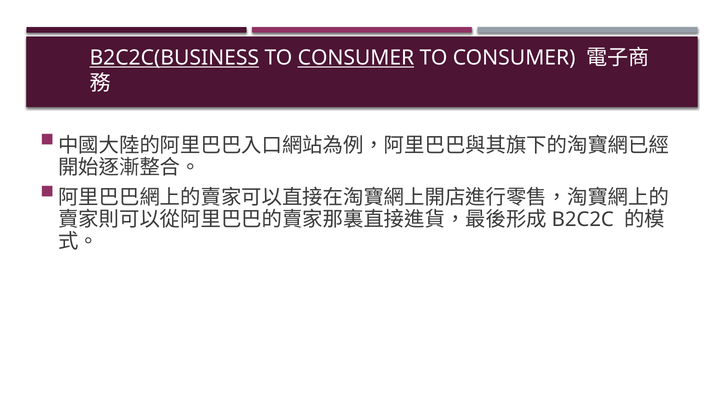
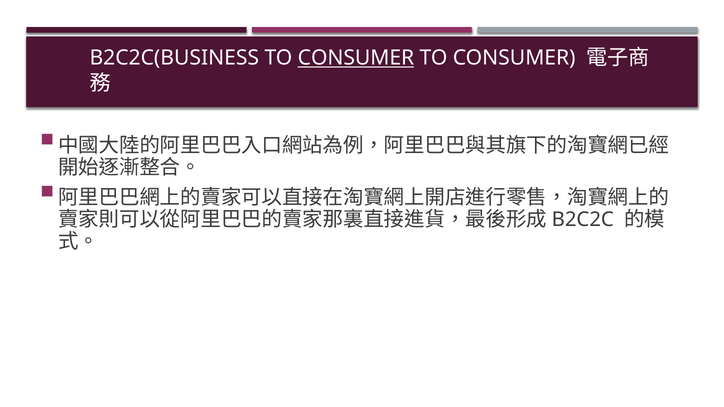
B2C2C(BUSINESS underline: present -> none (174, 58)
